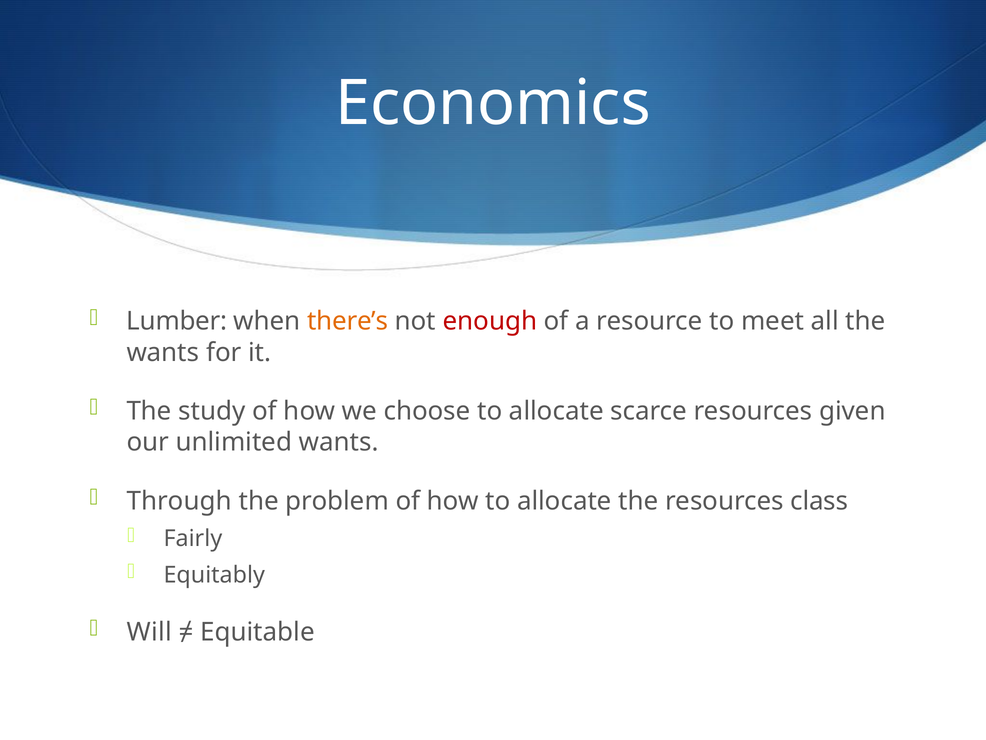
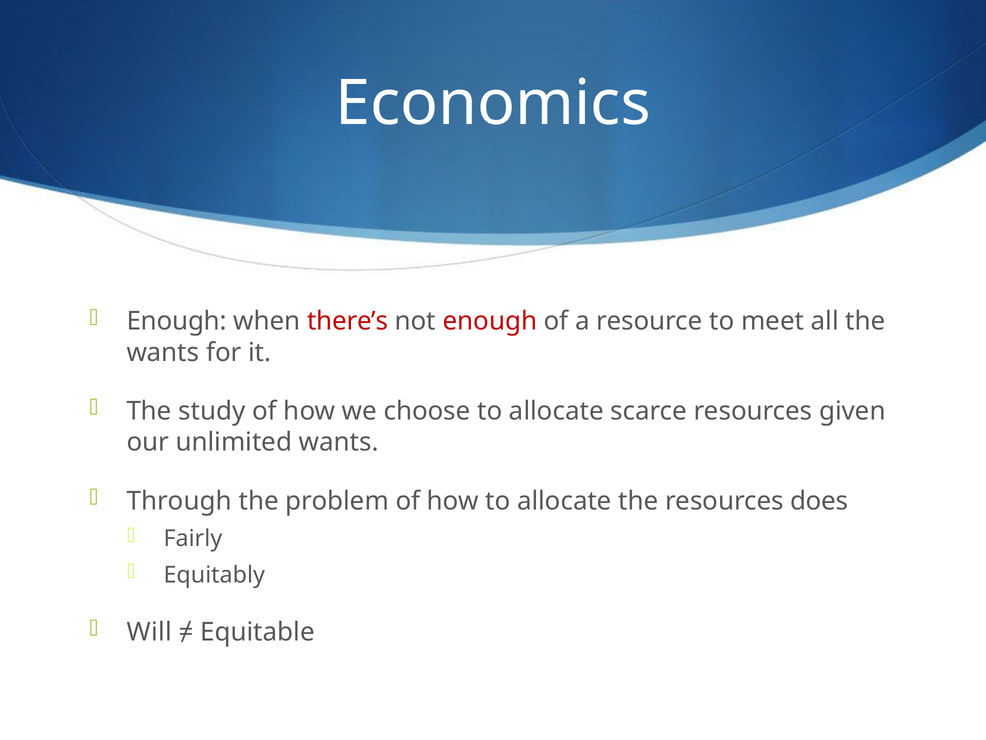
Lumber: Lumber -> Enough (177, 321)
there’s colour: orange -> red (348, 321)
class: class -> does (819, 501)
